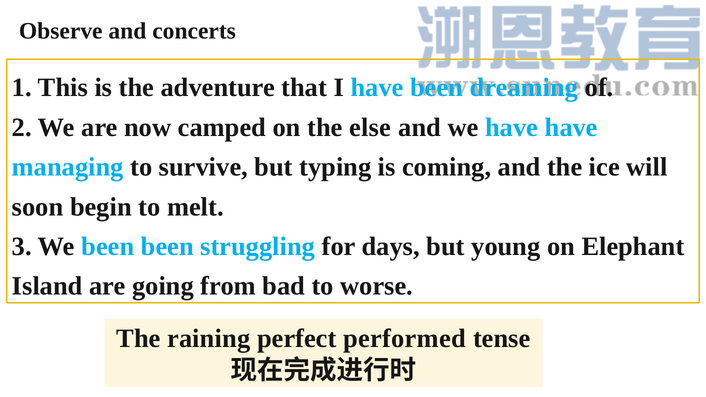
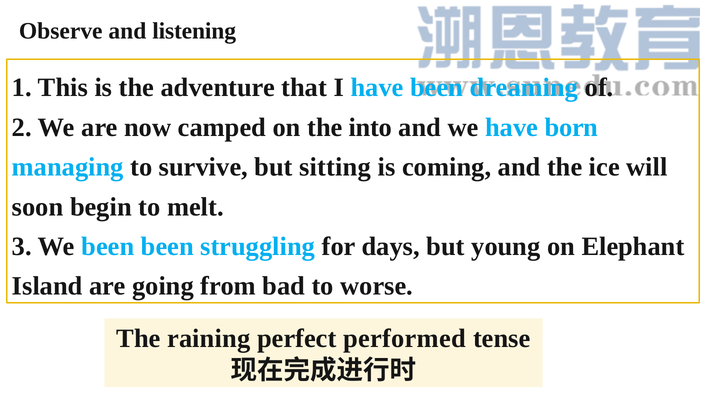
concerts: concerts -> listening (194, 31)
else: else -> into (370, 127)
have have: have -> born (571, 127)
typing: typing -> sitting (335, 167)
